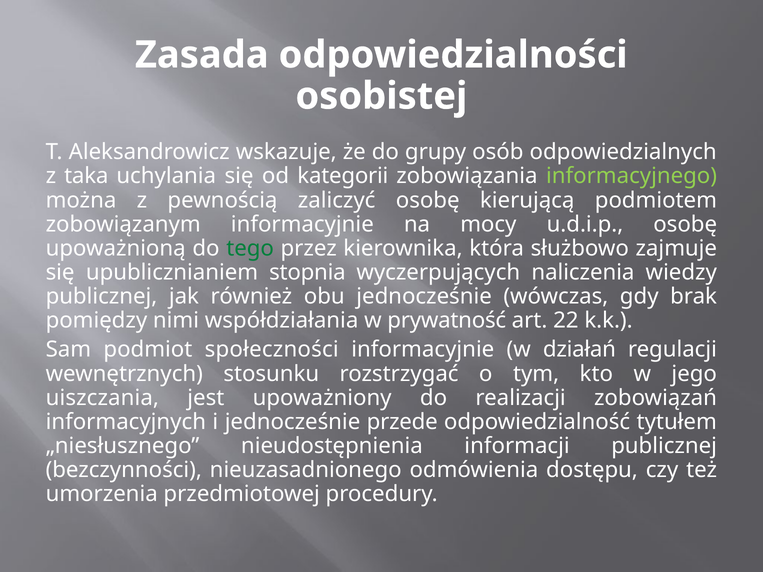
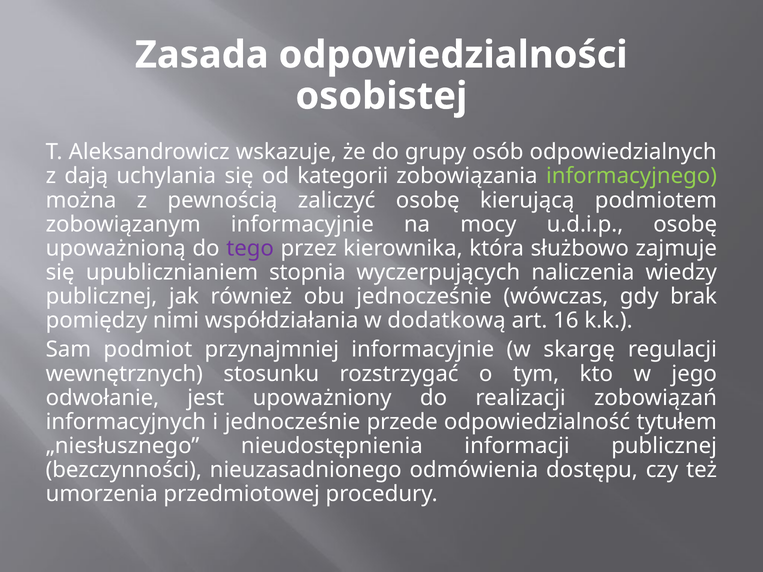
taka: taka -> dają (86, 176)
tego colour: green -> purple (250, 248)
prywatność: prywatność -> dodatkową (447, 320)
22: 22 -> 16 (566, 320)
społeczności: społeczności -> przynajmniej (272, 350)
działań: działań -> skargę (579, 350)
uiszczania: uiszczania -> odwołanie (102, 398)
